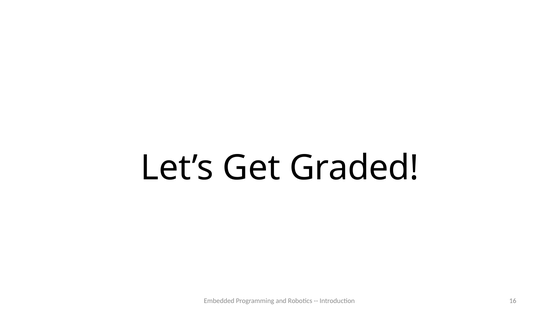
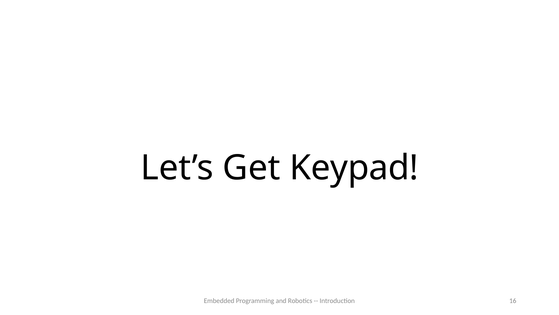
Graded: Graded -> Keypad (354, 168)
